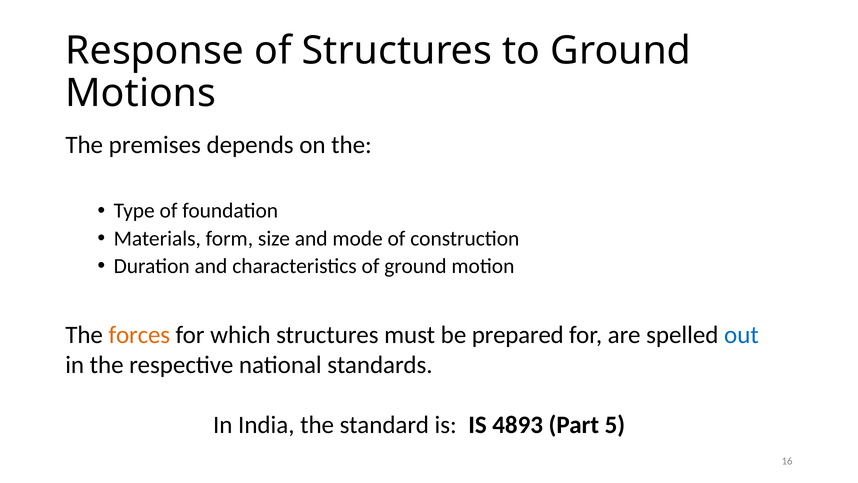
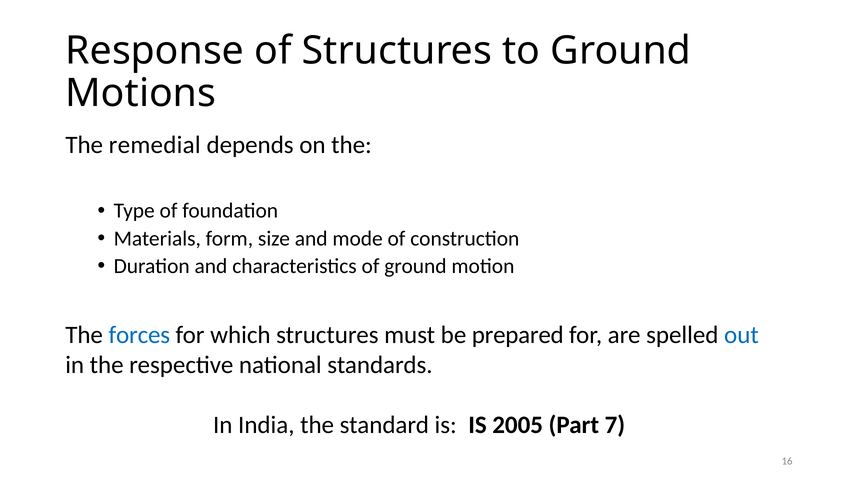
premises: premises -> remedial (155, 145)
forces colour: orange -> blue (139, 335)
4893: 4893 -> 2005 (518, 425)
5: 5 -> 7 (615, 425)
